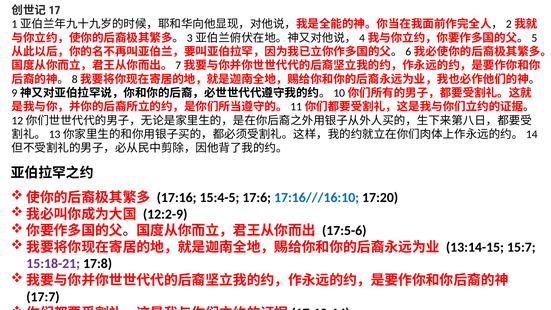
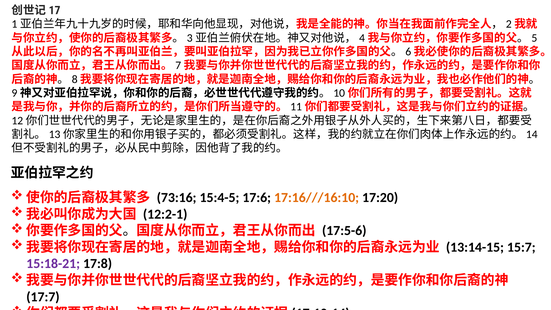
17:16: 17:16 -> 73:16 (177, 198)
17:16///16:10 colour: blue -> orange (317, 198)
12:2-9: 12:2-9 -> 12:2-1 (165, 214)
